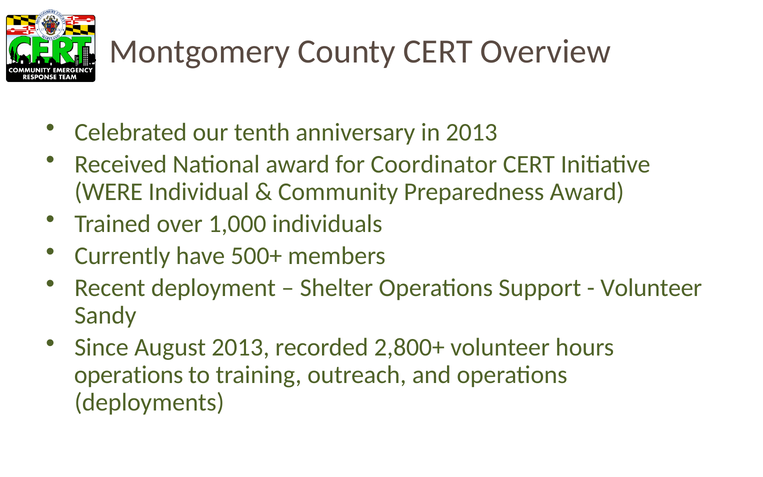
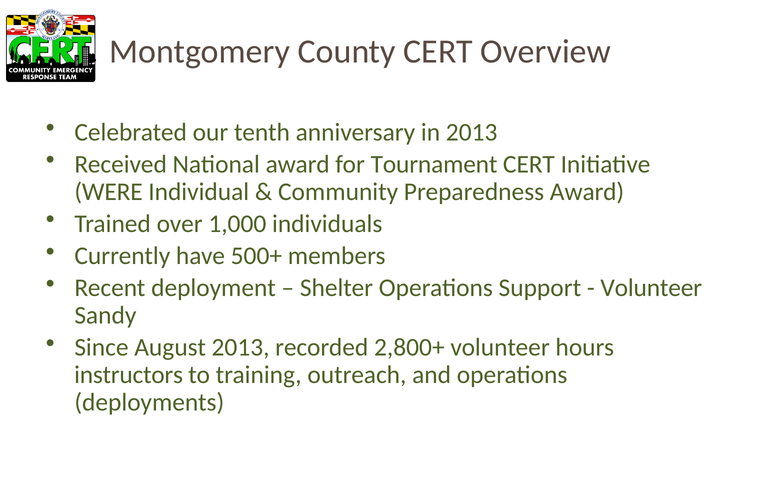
Coordinator: Coordinator -> Tournament (434, 164)
operations: operations -> instructors (129, 375)
